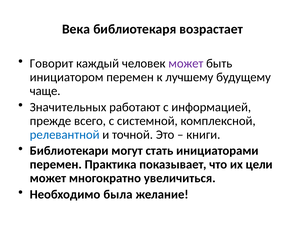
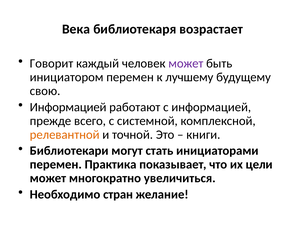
чаще: чаще -> свою (45, 91)
Значительных: Значительных -> Информацией (68, 107)
релевантной colour: blue -> orange (65, 134)
была: была -> стран (118, 194)
